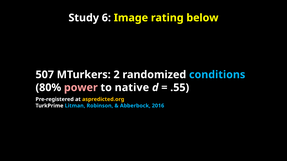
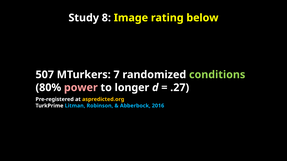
6: 6 -> 8 (106, 18)
2: 2 -> 7 (117, 75)
conditions colour: light blue -> light green (217, 75)
native: native -> longer (132, 88)
.55: .55 -> .27 (180, 88)
